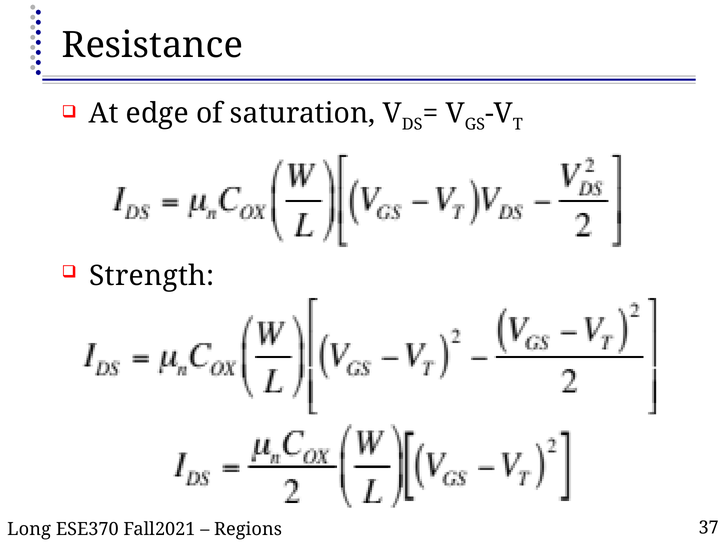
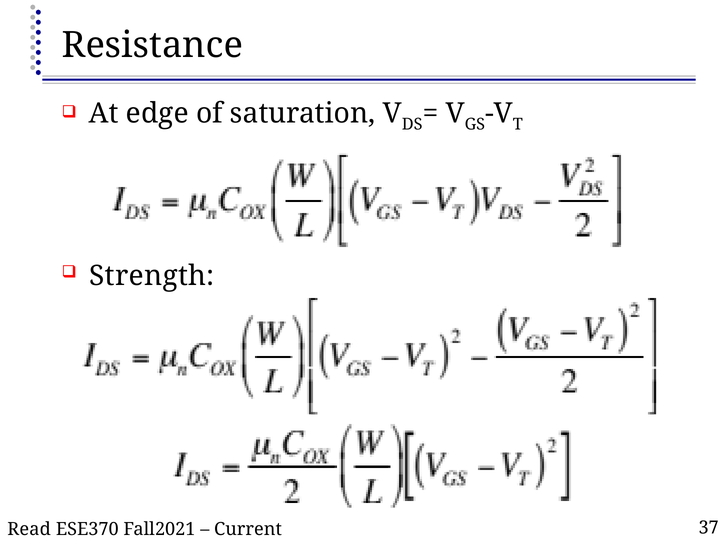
Long: Long -> Read (29, 530)
Regions: Regions -> Current (248, 530)
